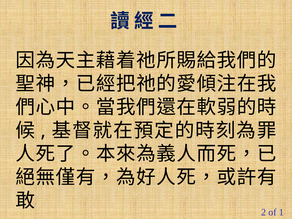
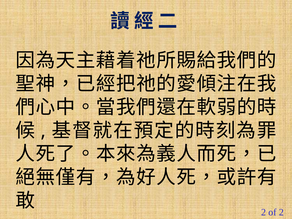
of 1: 1 -> 2 (281, 212)
